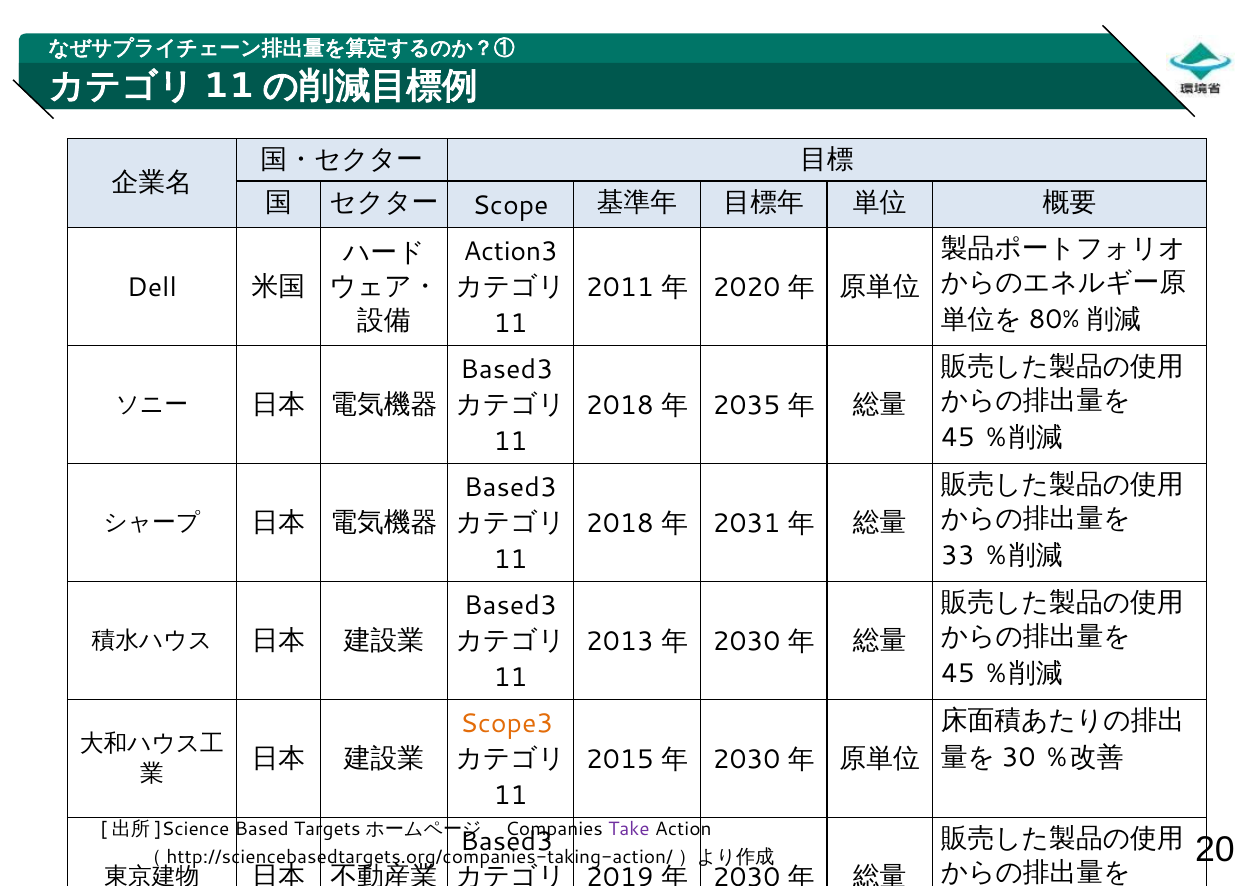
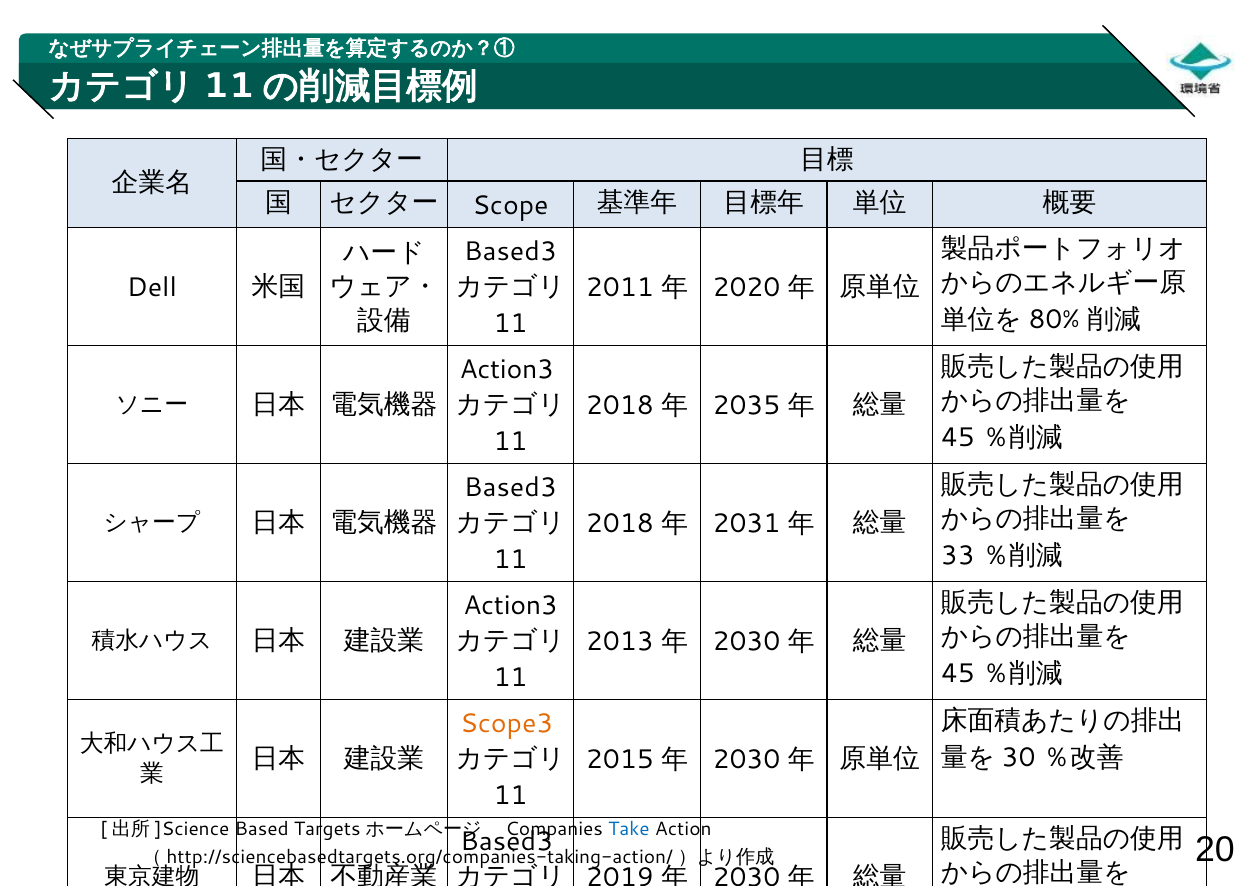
Action3: Action3 -> Based3 (510, 252)
Based3: Based3 -> Action3 (507, 370)
Based3: Based3 -> Action3 (511, 606)
Take colour: purple -> blue (629, 829)
